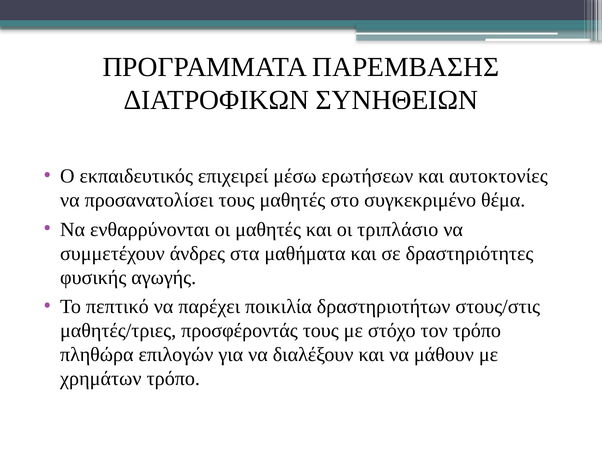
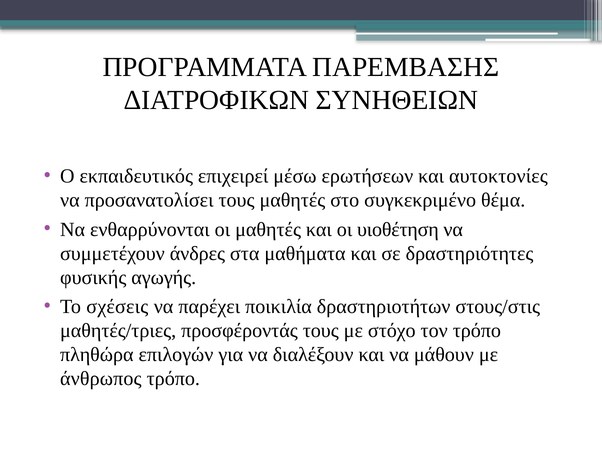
τριπλάσιο: τριπλάσιο -> υιοθέτηση (398, 230)
πεπτικό: πεπτικό -> σχέσεις (117, 307)
χρημάτων: χρημάτων -> άνθρωπος (101, 379)
